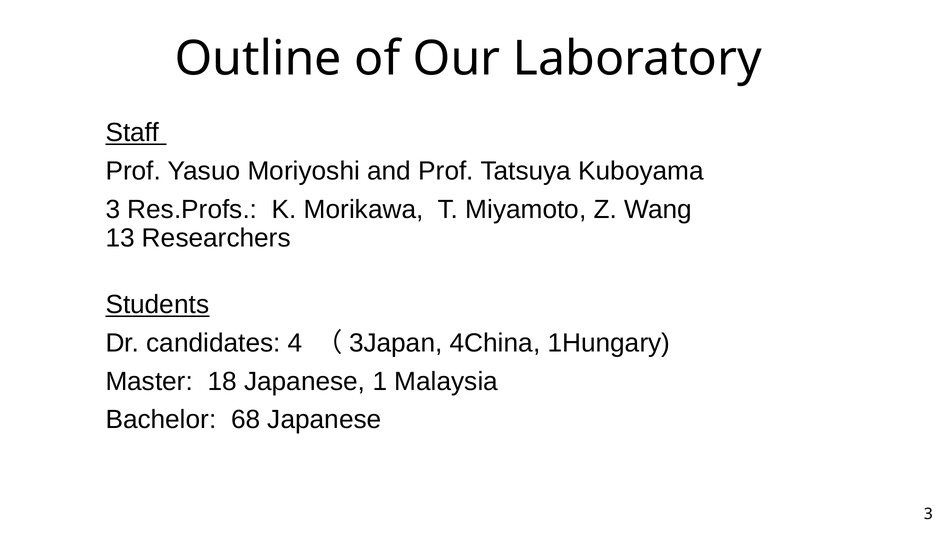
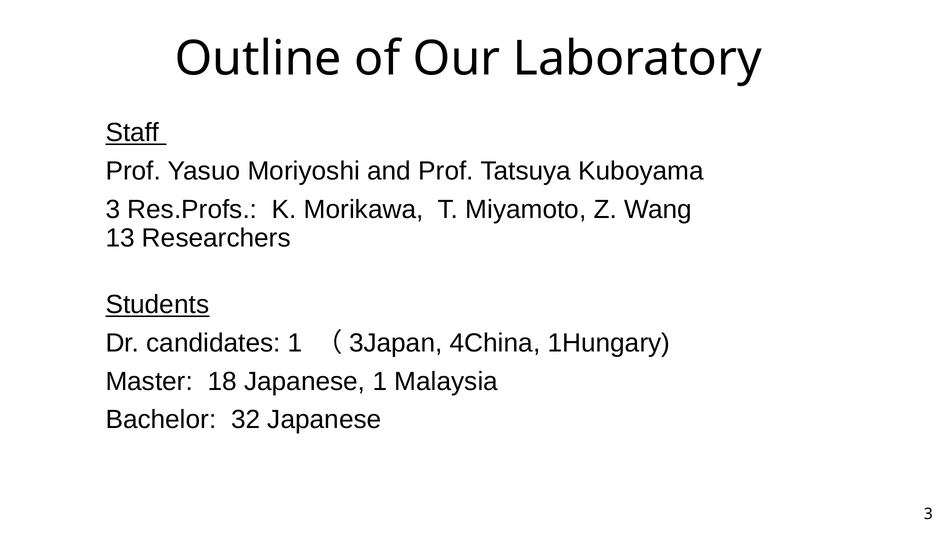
candidates 4: 4 -> 1 (295, 343)
68: 68 -> 32 (246, 419)
